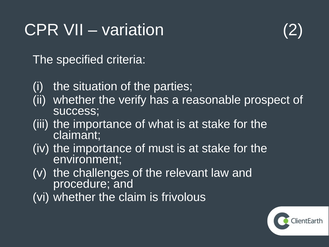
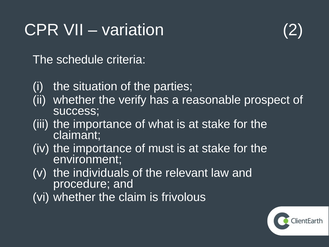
specified: specified -> schedule (80, 60)
challenges: challenges -> individuals (101, 173)
